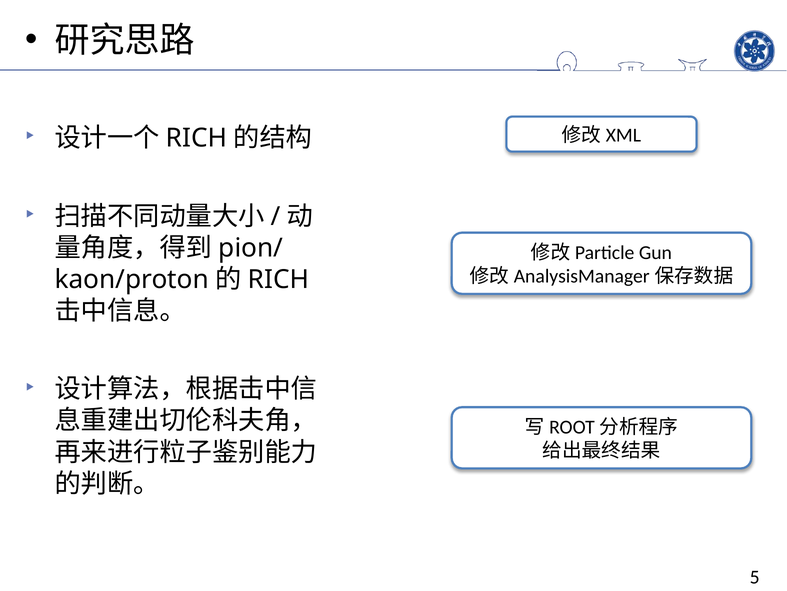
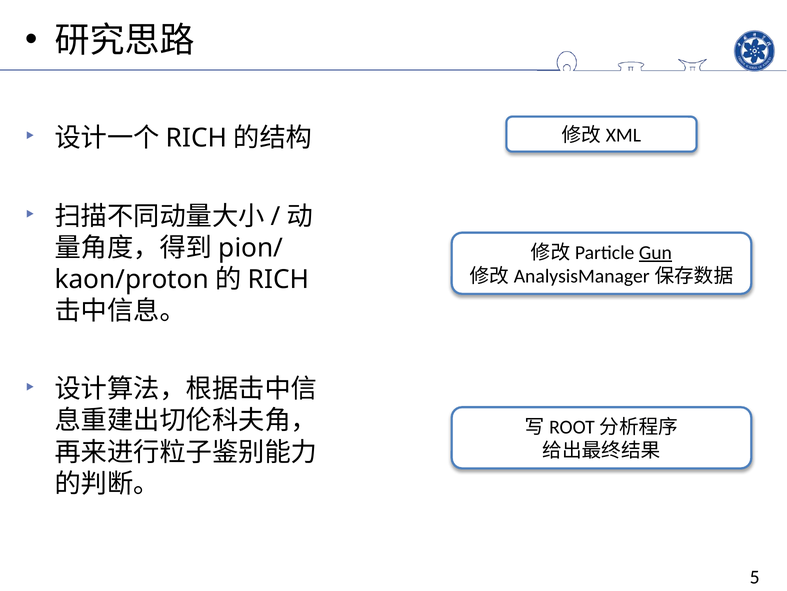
Gun underline: none -> present (655, 253)
